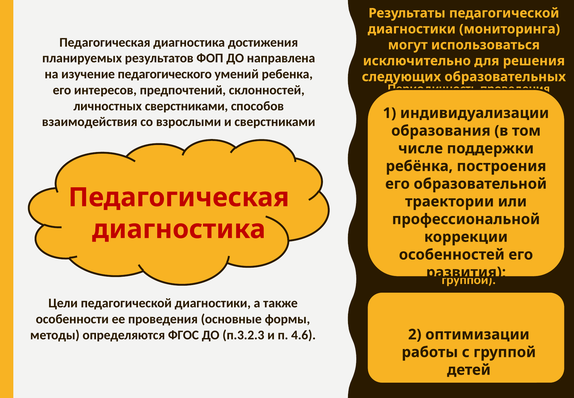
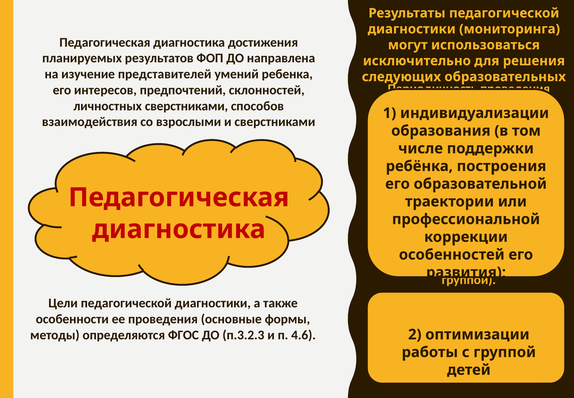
педагогического: педагогического -> представителей (165, 74)
